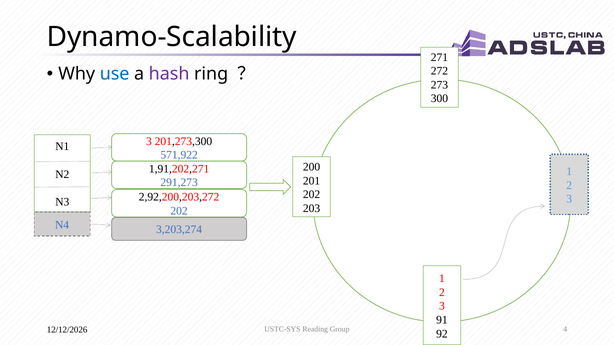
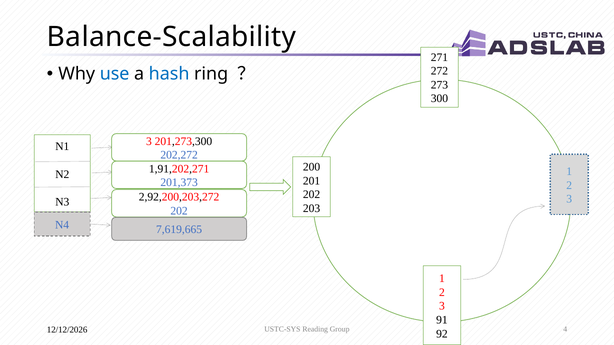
Dynamo-Scalability: Dynamo-Scalability -> Balance-Scalability (172, 37)
hash colour: purple -> blue (169, 74)
571,922: 571,922 -> 202,272 (179, 155)
291,273: 291,273 -> 201,373 (179, 183)
3,203,274: 3,203,274 -> 7,619,665 (179, 230)
